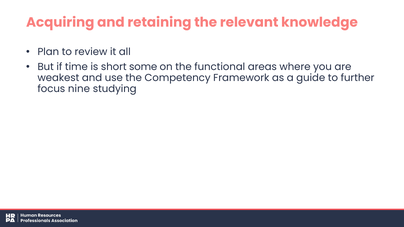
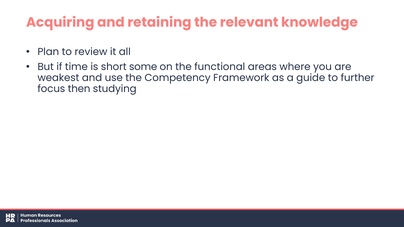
nine: nine -> then (79, 89)
